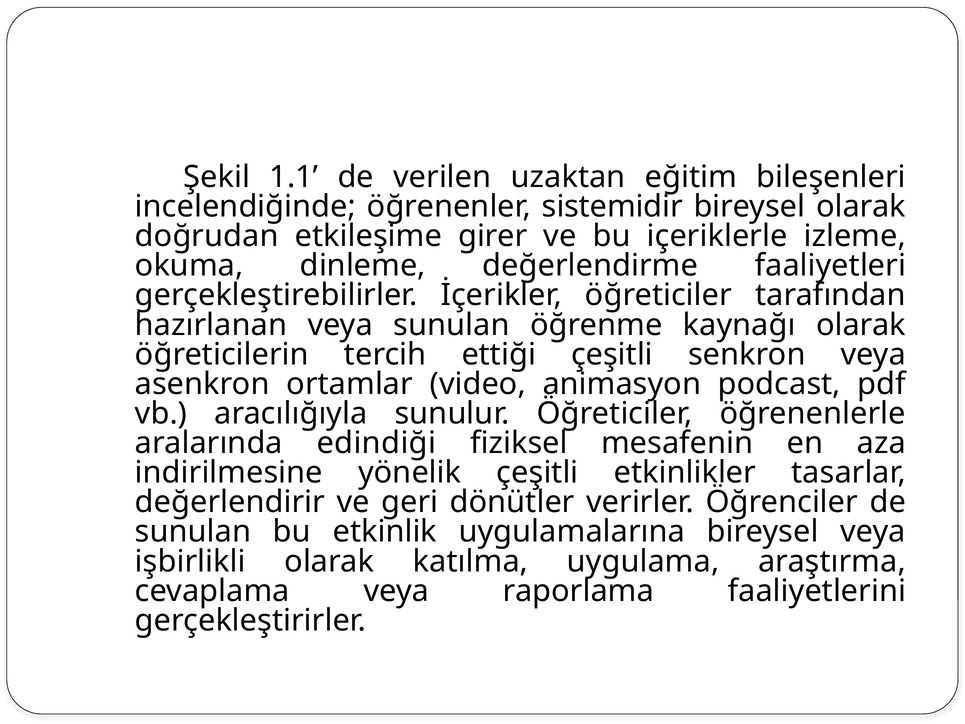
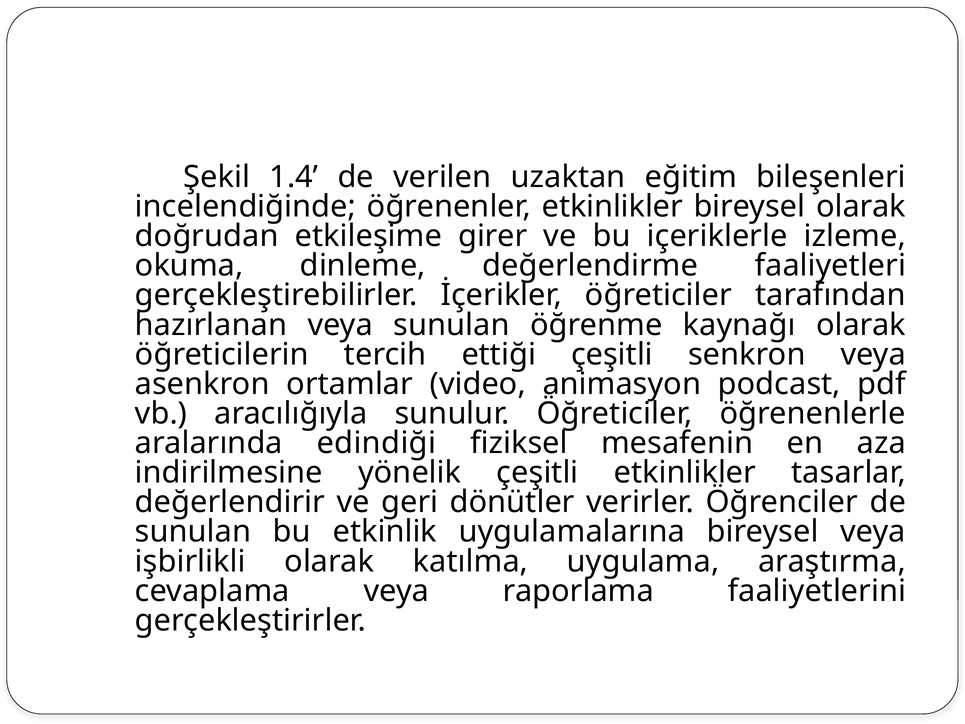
1.1: 1.1 -> 1.4 (294, 177)
öğrenenler sistemidir: sistemidir -> etkinlikler (612, 207)
